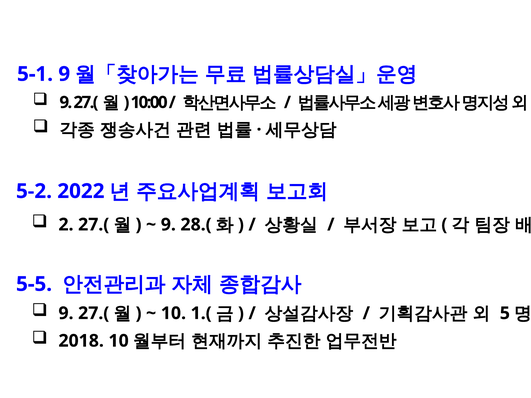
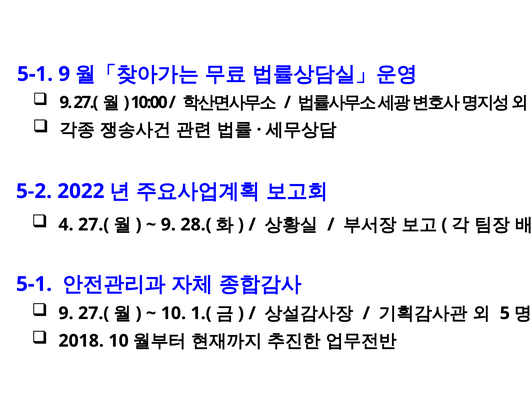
2: 2 -> 4 (66, 225)
5-5: 5-5 -> 5-1 (34, 284)
